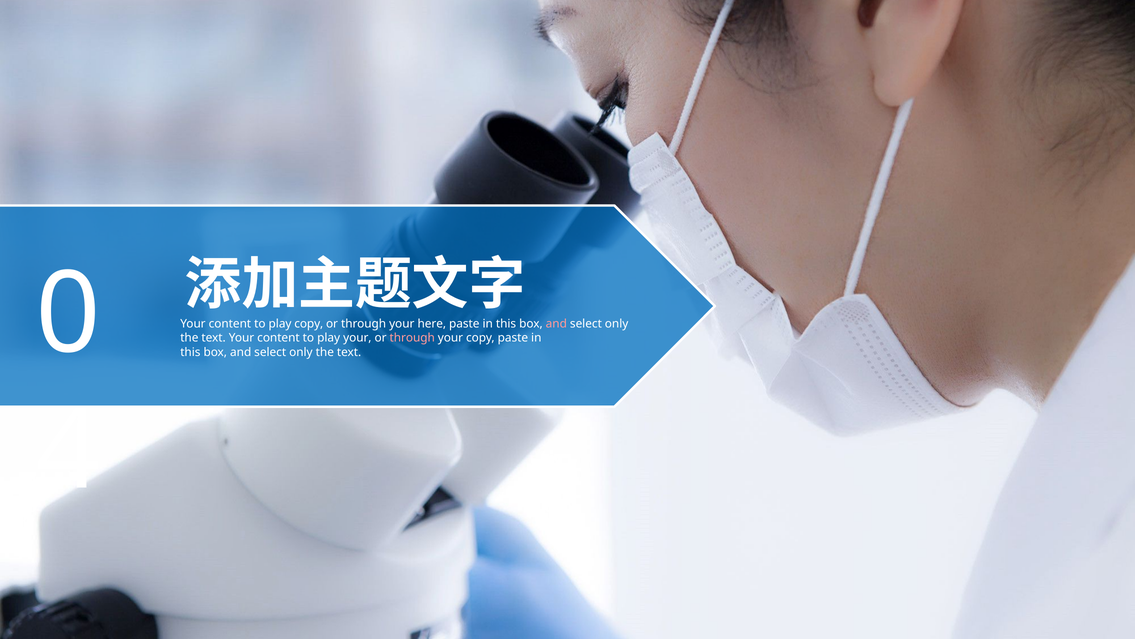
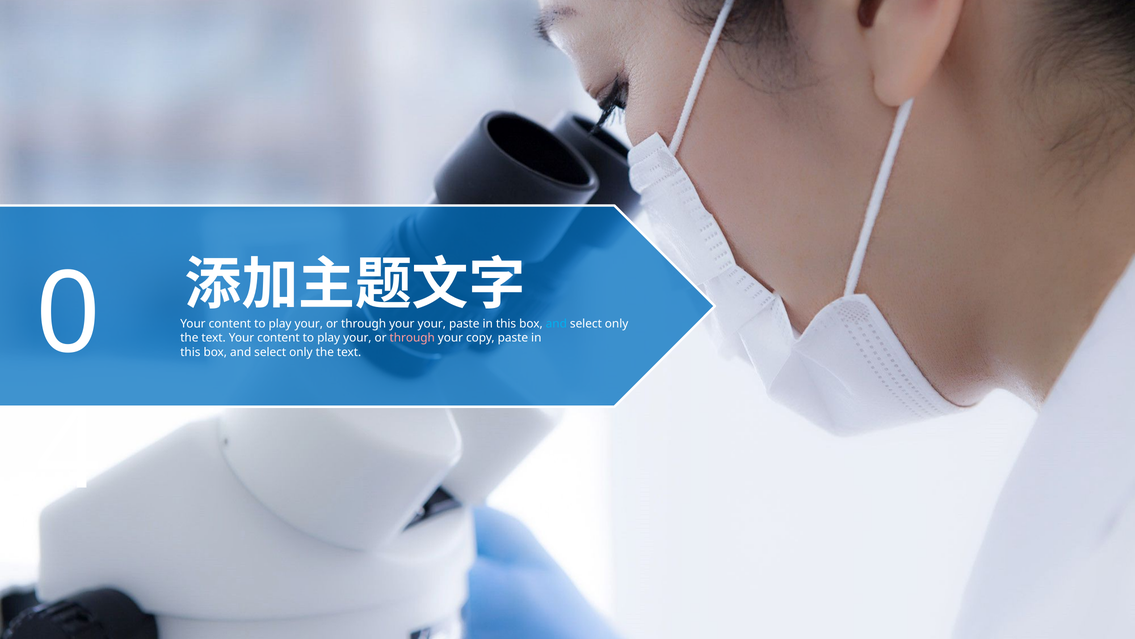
copy: copy -> your (309, 323)
your here: here -> your (432, 323)
and colour: pink -> light blue (556, 323)
